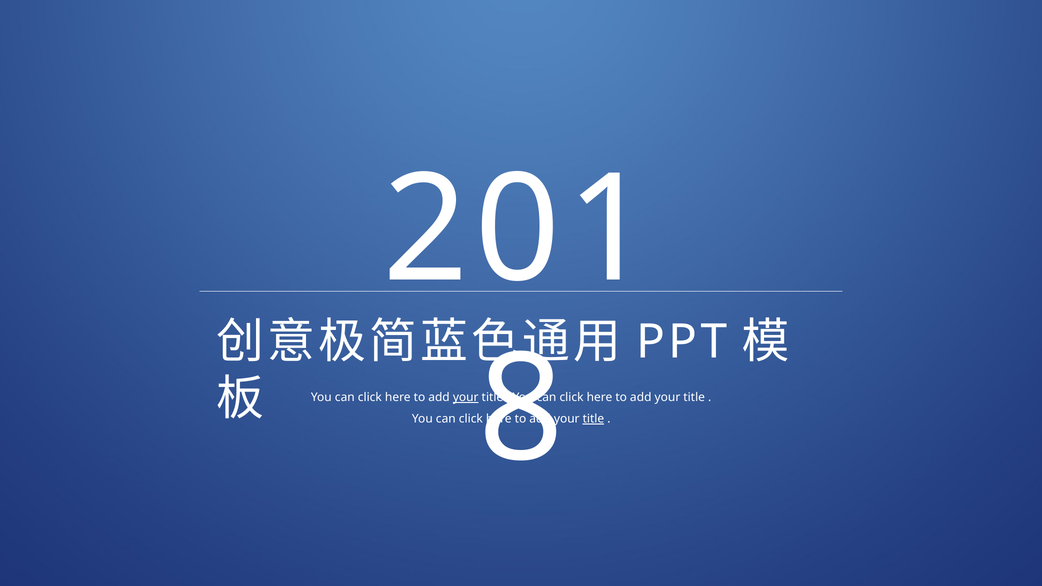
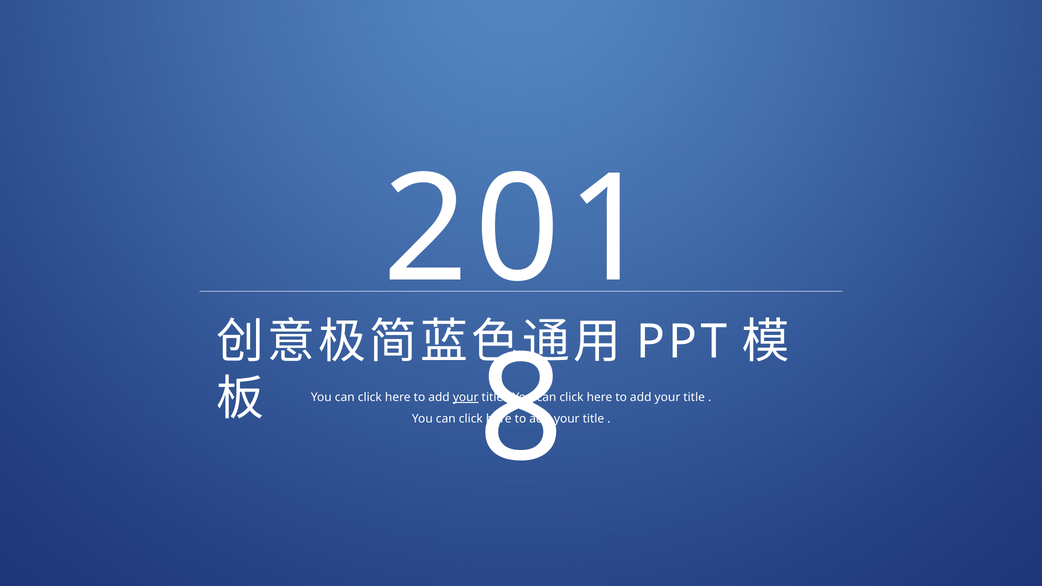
title underline: present -> none (593, 419)
